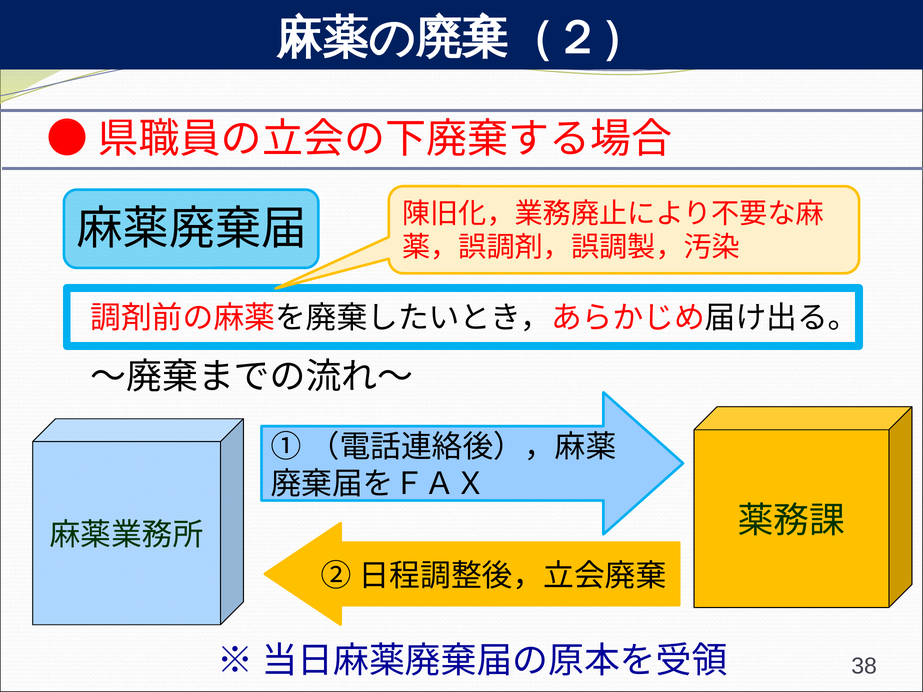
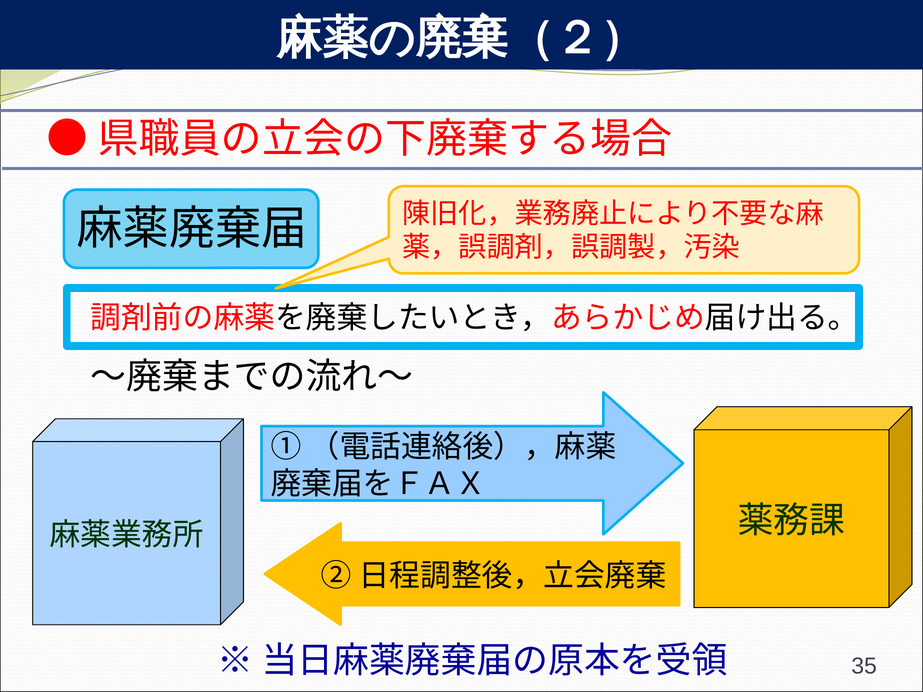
38: 38 -> 35 (864, 666)
